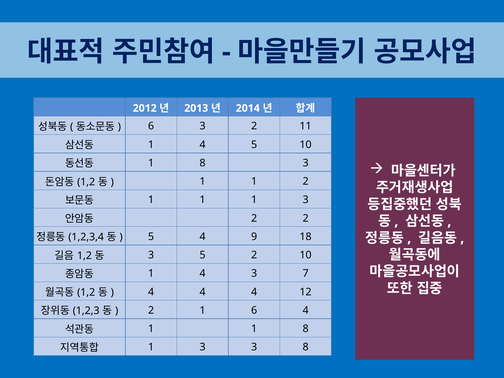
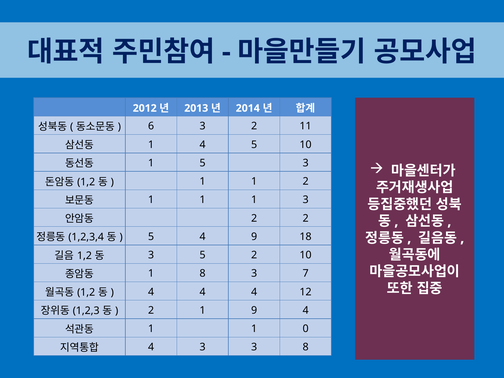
8: 8 -> 5 (203, 163)
4: 4 -> 8 (203, 273)
1 6: 6 -> 9 (254, 310)
1 1 8: 8 -> 0 (306, 329)
1: 1 -> 4 (151, 347)
